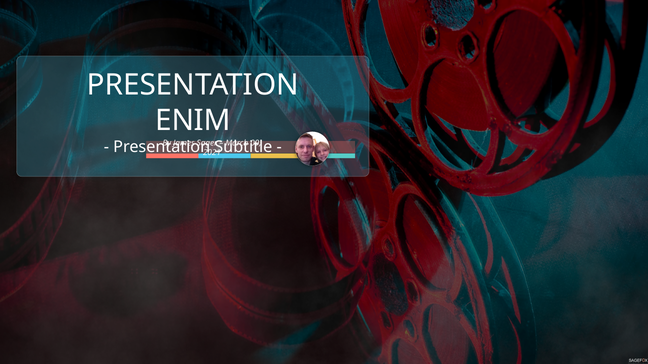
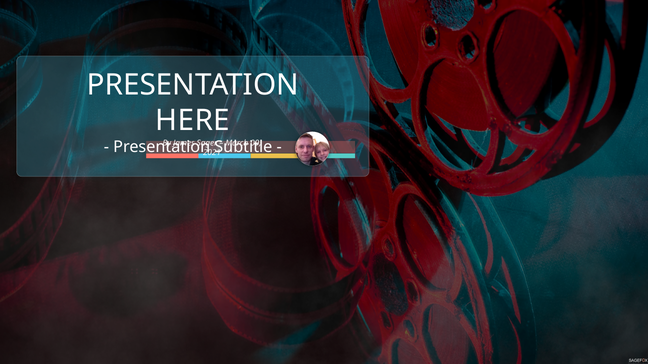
ENIM: ENIM -> HERE (193, 121)
